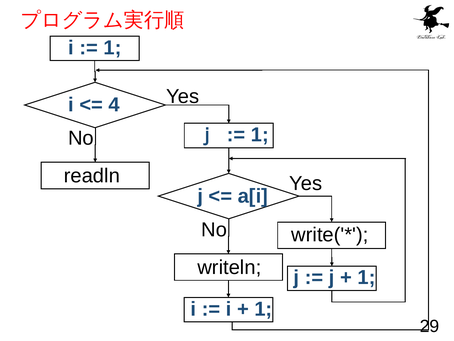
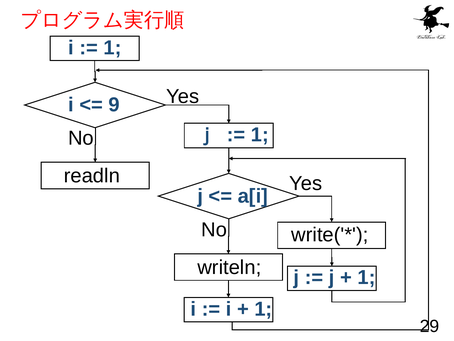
4: 4 -> 9 (114, 105)
